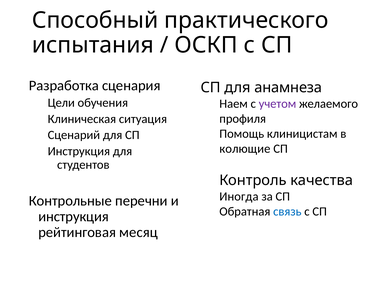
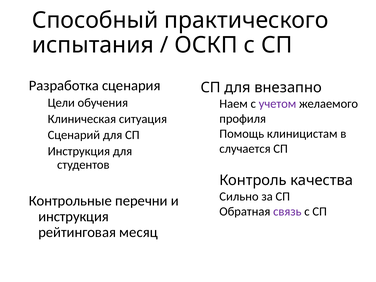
анамнеза: анамнеза -> внезапно (288, 87)
колющие: колющие -> случается (245, 149)
Иногда: Иногда -> Сильно (239, 196)
связь colour: blue -> purple (287, 211)
